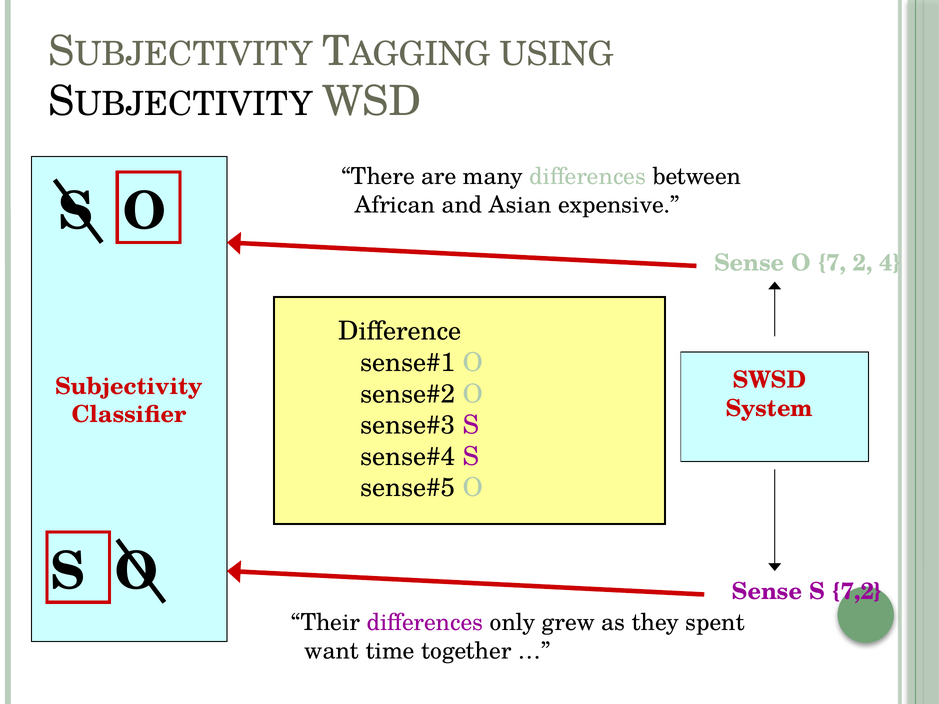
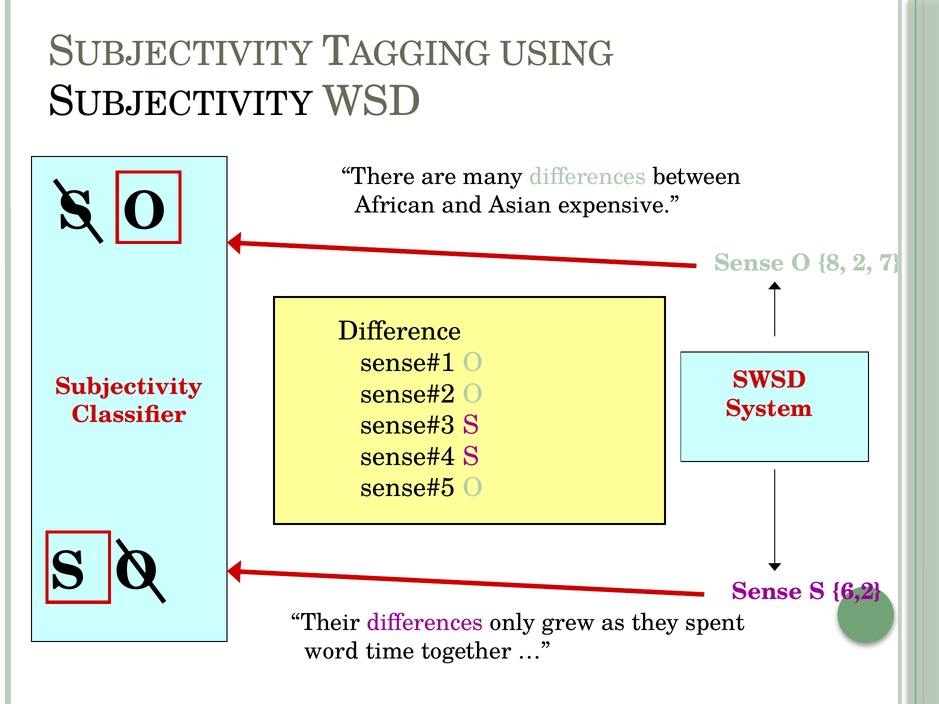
7: 7 -> 8 (832, 263)
4: 4 -> 7 (891, 263)
7,2: 7,2 -> 6,2 (857, 592)
want: want -> word (332, 651)
